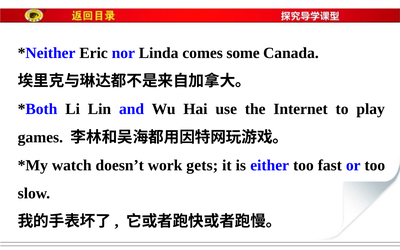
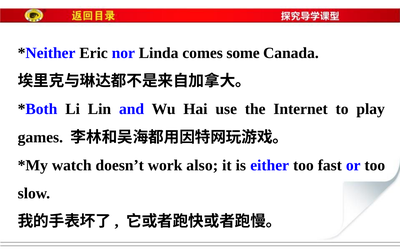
gets: gets -> also (202, 165)
